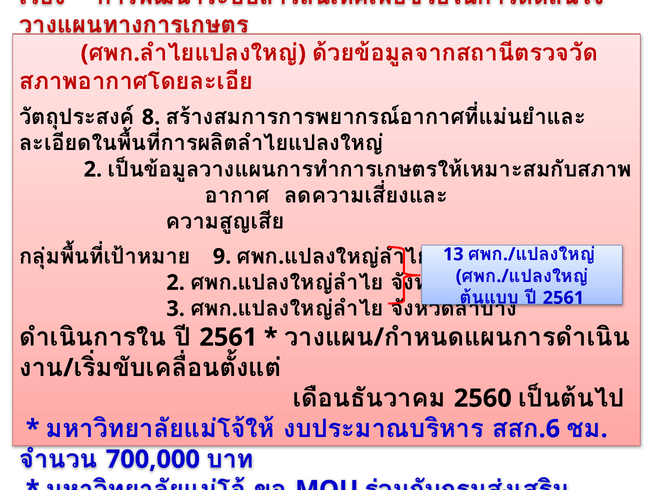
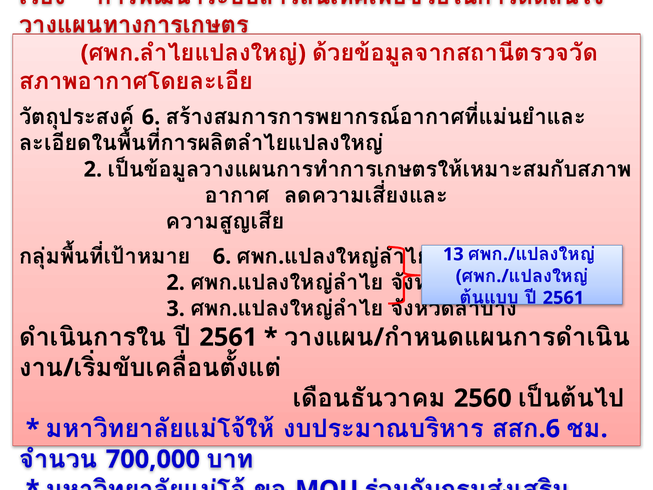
8: 8 -> 6 (151, 117)
9: 9 -> 6 (222, 256)
